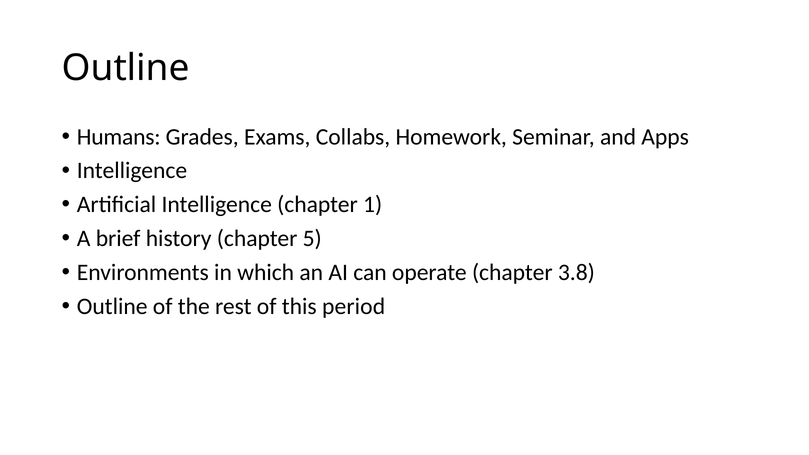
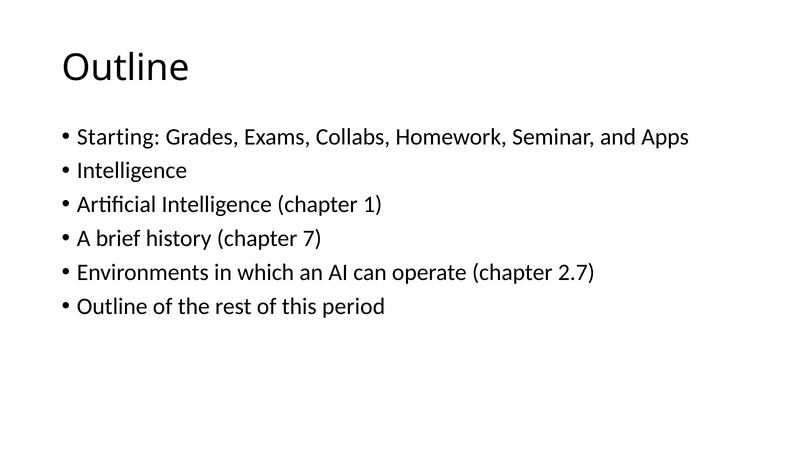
Humans: Humans -> Starting (118, 137)
5: 5 -> 7 (312, 239)
3.8: 3.8 -> 2.7 (576, 272)
